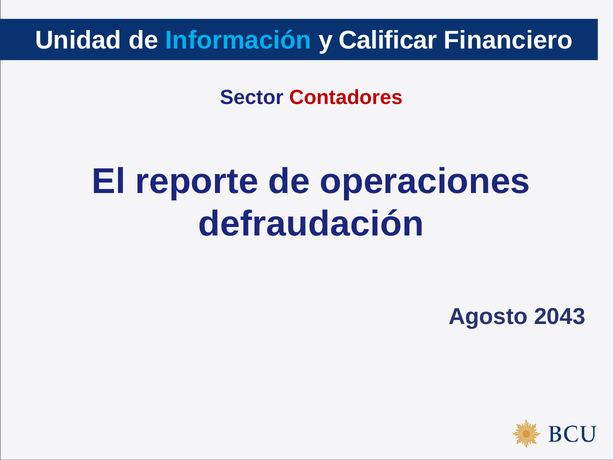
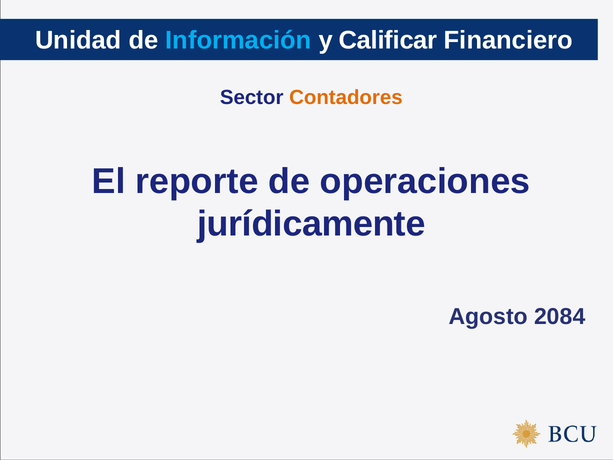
Contadores colour: red -> orange (346, 97)
defraudación: defraudación -> jurídicamente (311, 224)
2043: 2043 -> 2084 (560, 317)
